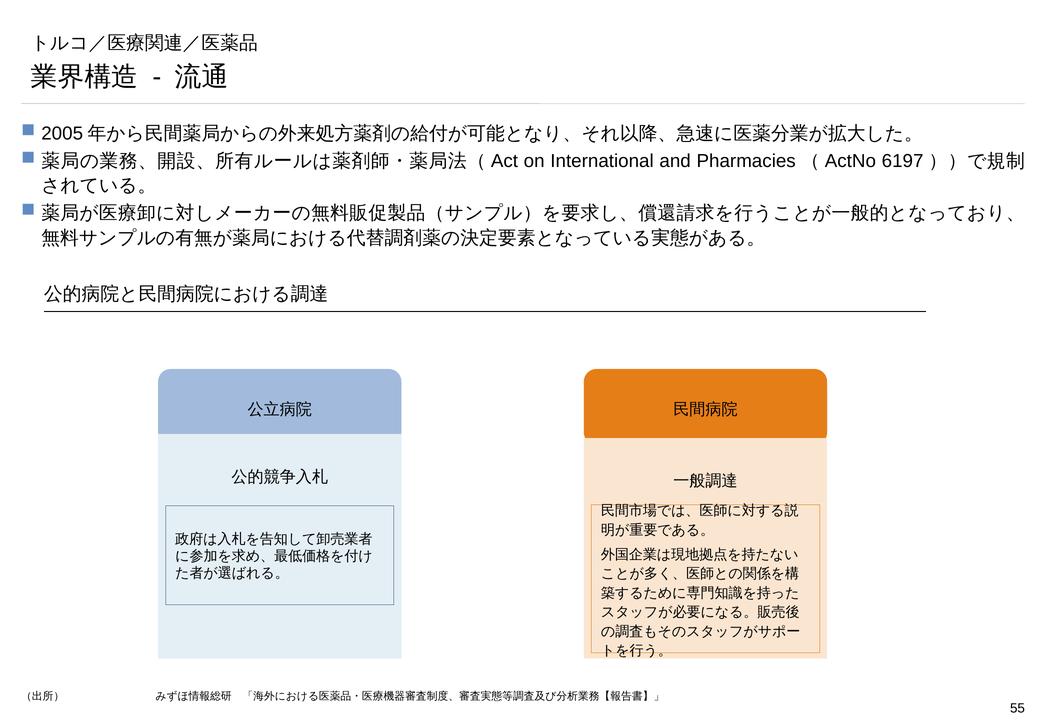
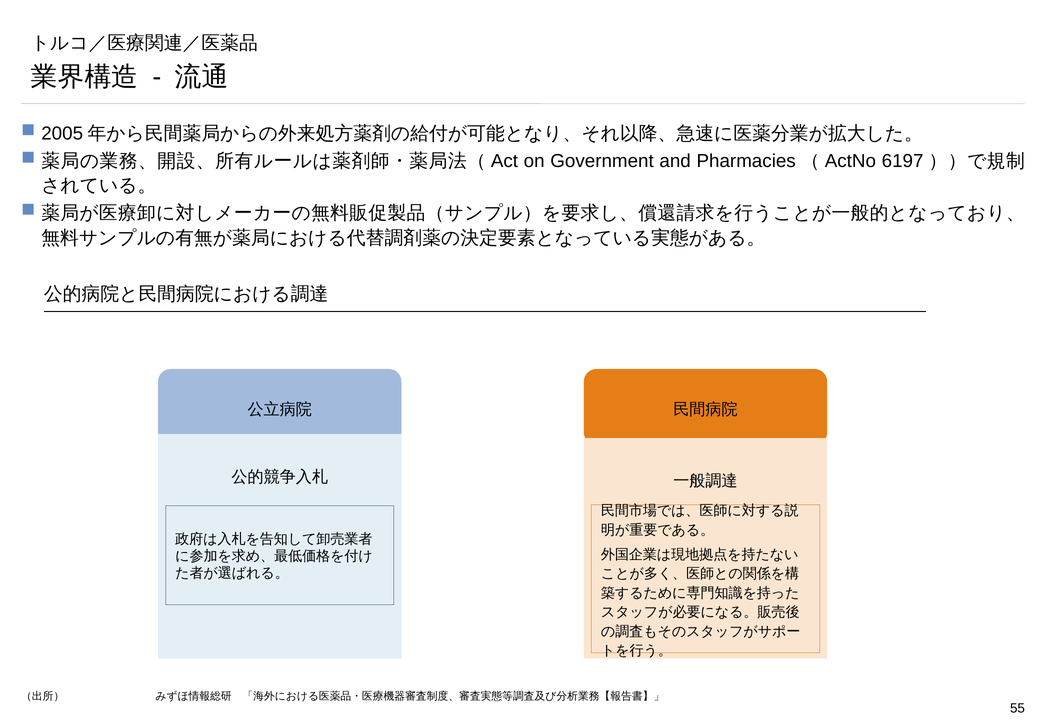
International: International -> Government (602, 161)
